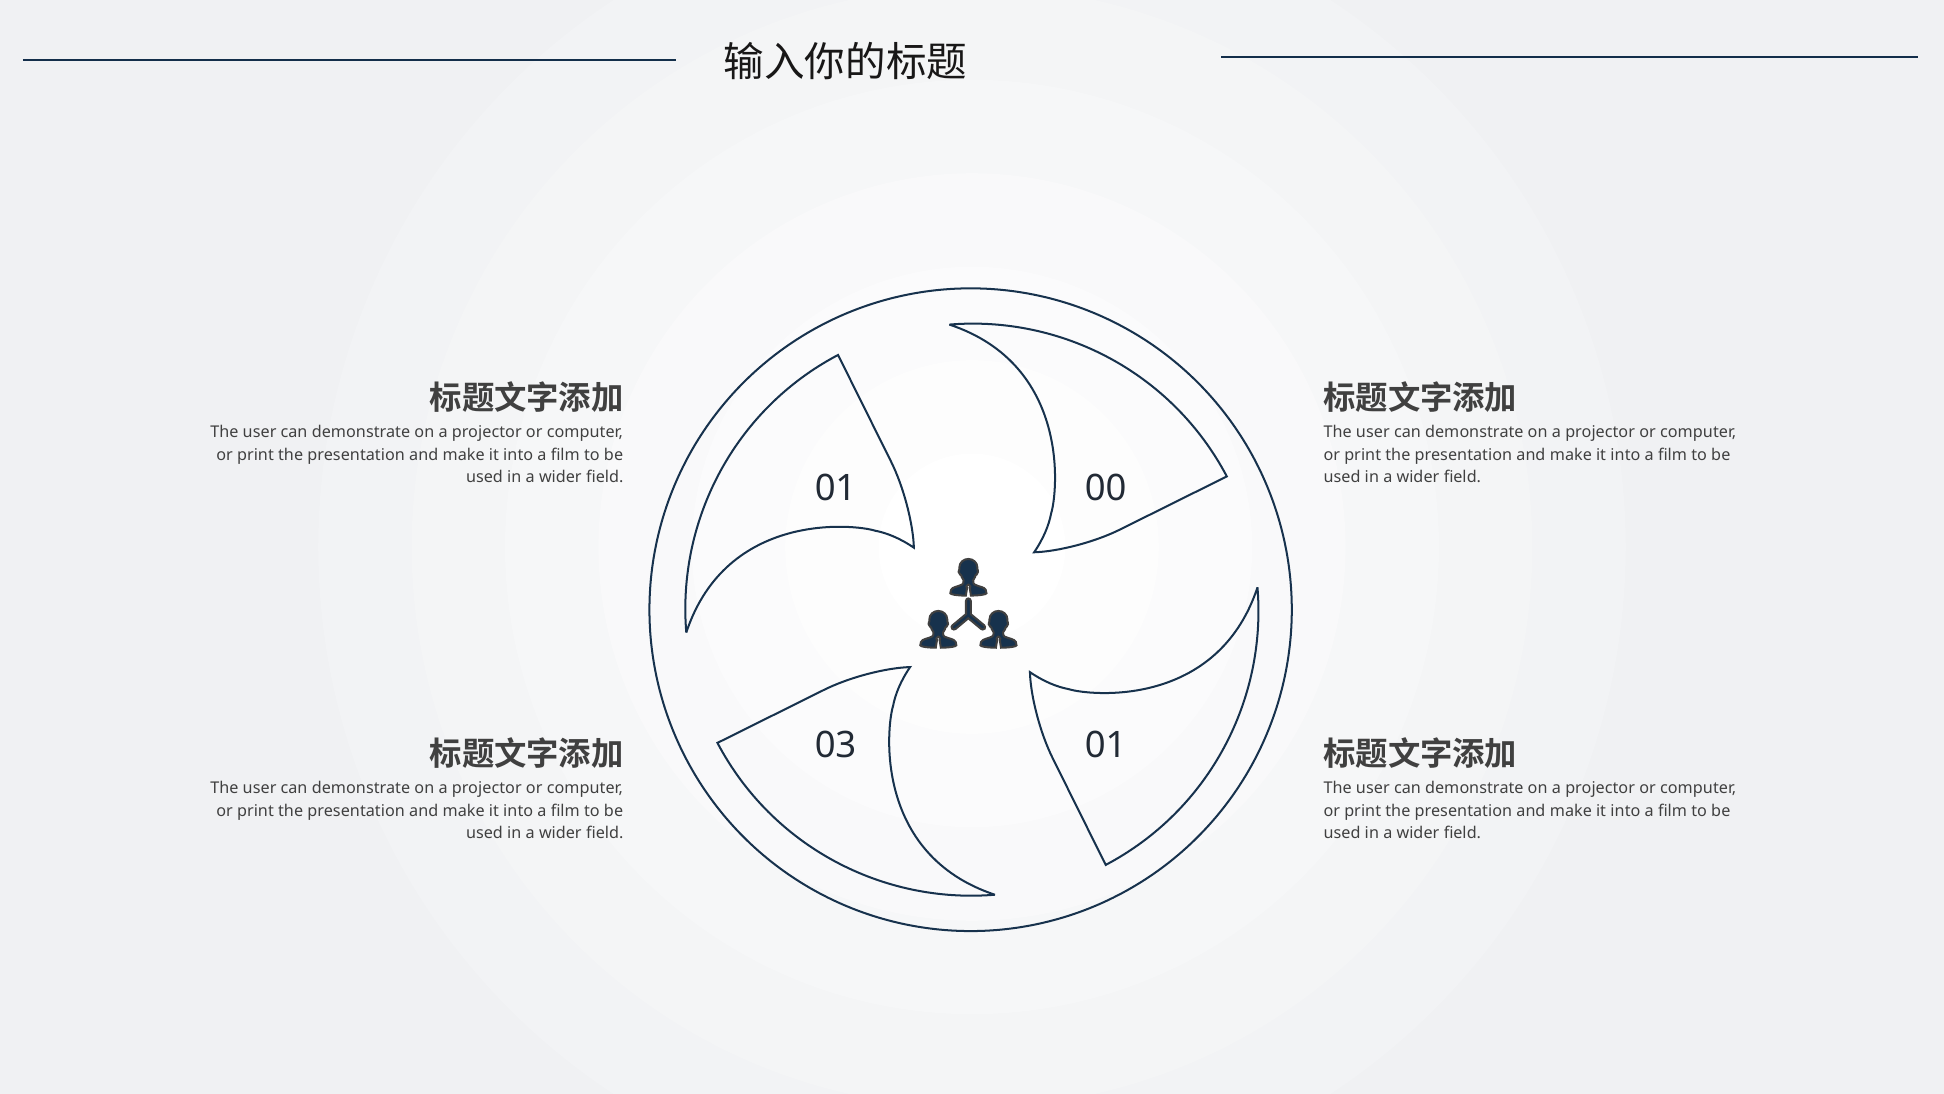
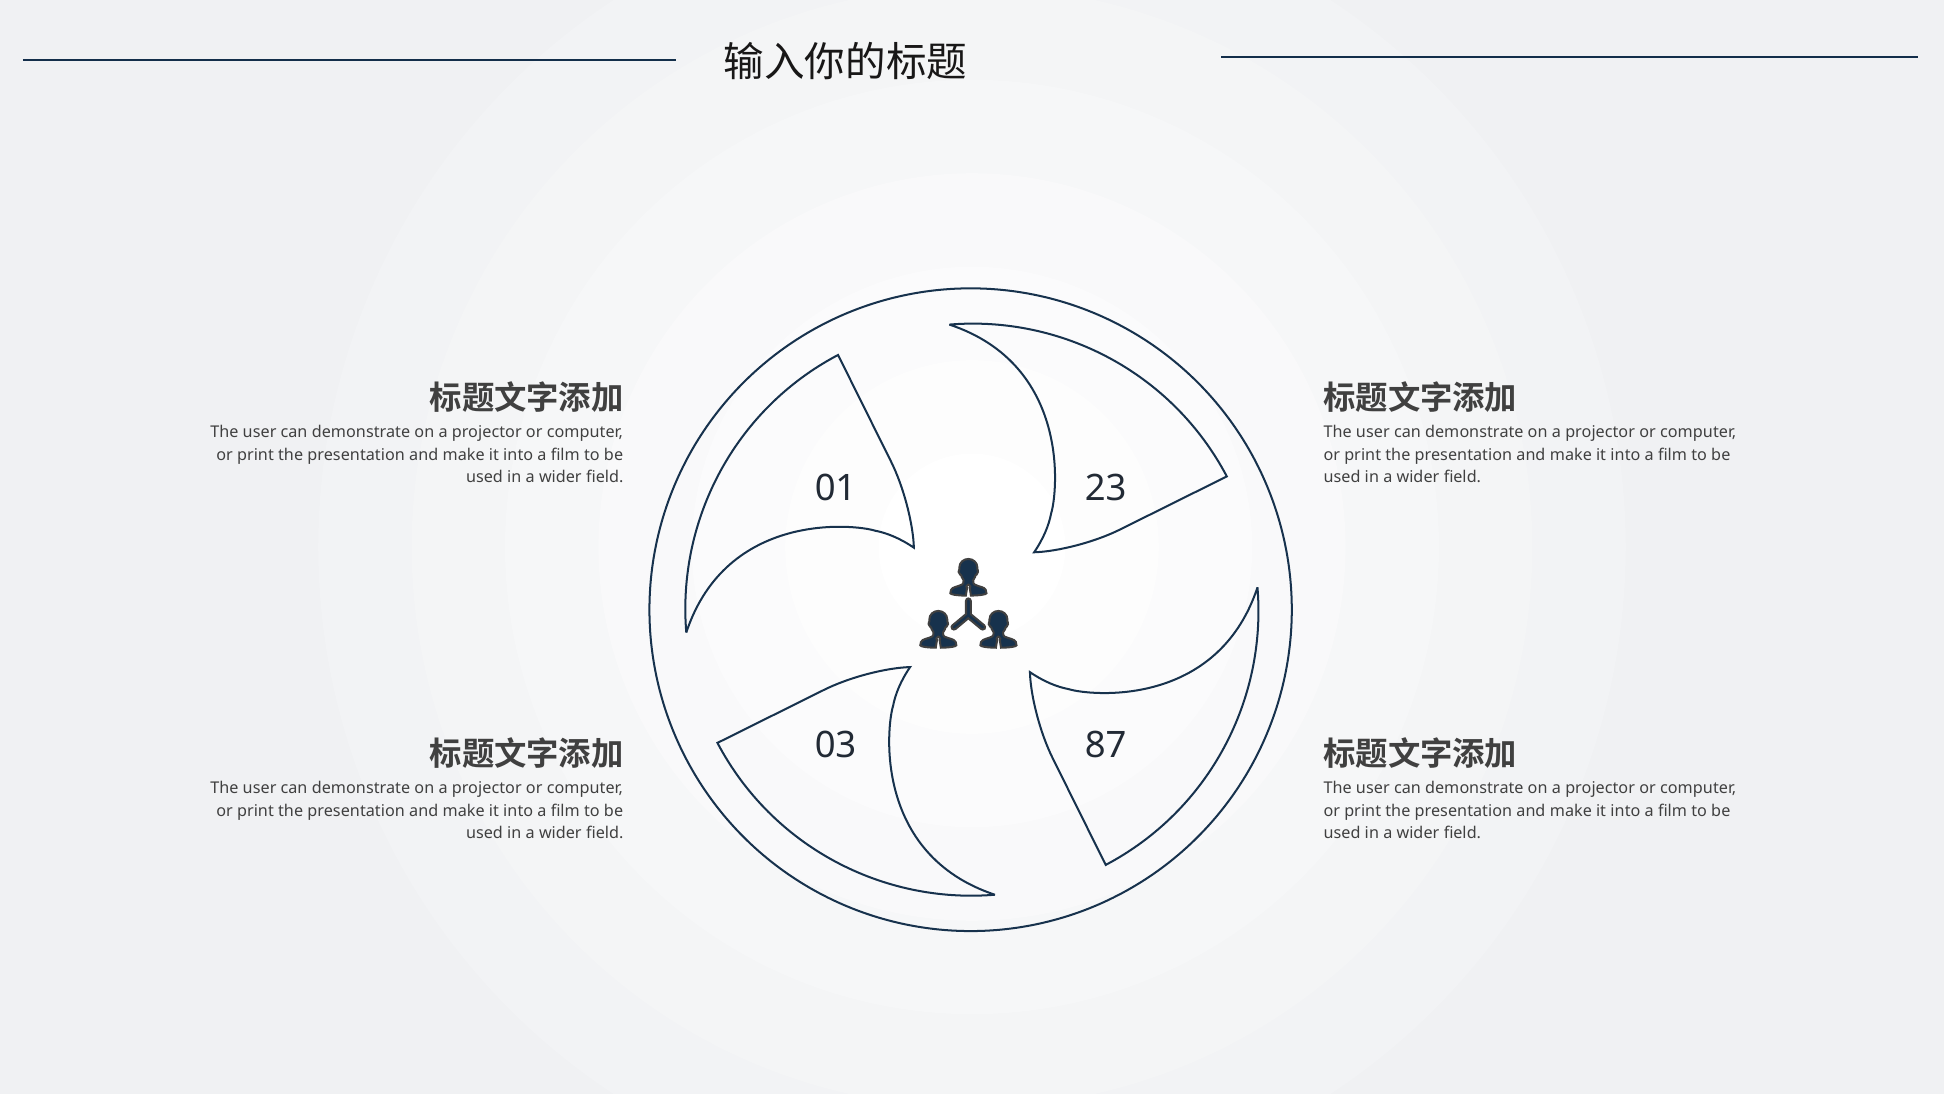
00: 00 -> 23 (1106, 488)
03 01: 01 -> 87 (1106, 745)
